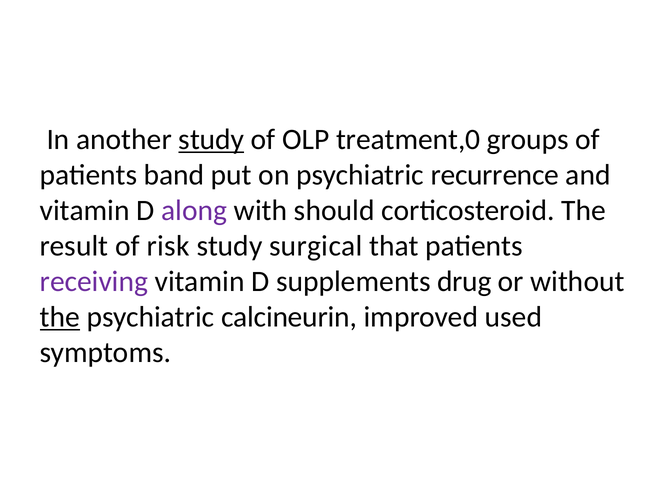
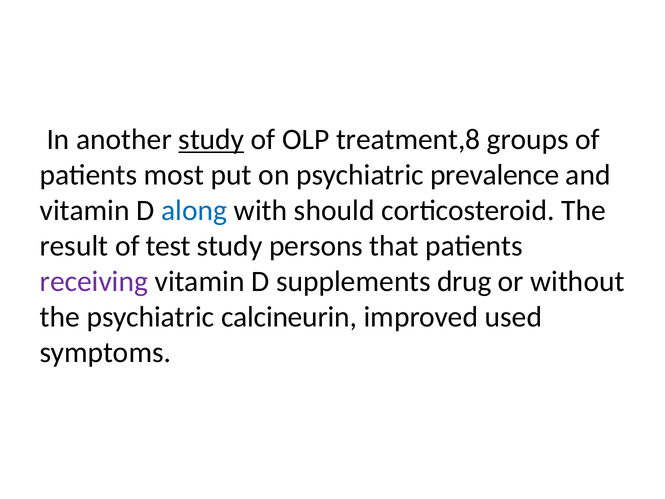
treatment,0: treatment,0 -> treatment,8 (408, 140)
band: band -> most (174, 175)
recurrence: recurrence -> prevalence (495, 175)
along colour: purple -> blue (194, 210)
risk: risk -> test (168, 246)
surgical: surgical -> persons (316, 246)
the underline: present -> none (60, 317)
